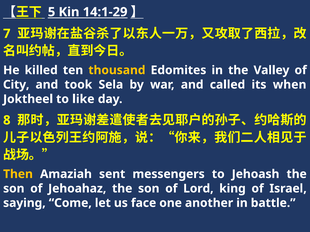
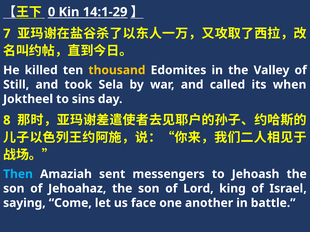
5: 5 -> 0 (52, 12)
City: City -> Still (16, 85)
like: like -> sins (83, 99)
Then colour: yellow -> light blue (18, 174)
